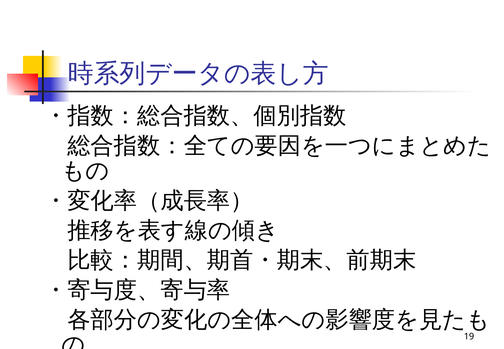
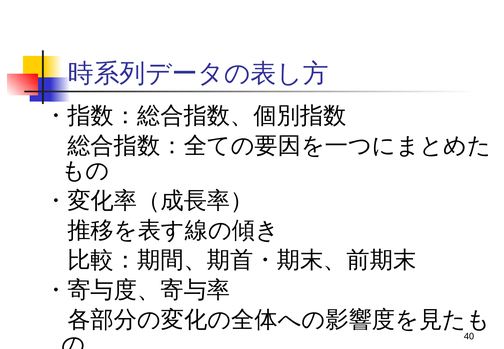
19: 19 -> 40 (469, 336)
